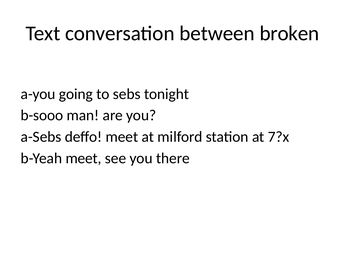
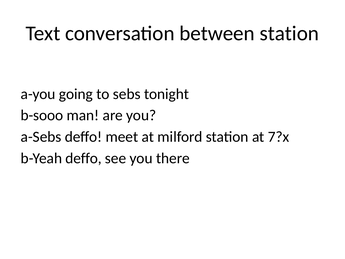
between broken: broken -> station (289, 33)
b-Yeah meet: meet -> deffo (84, 158)
